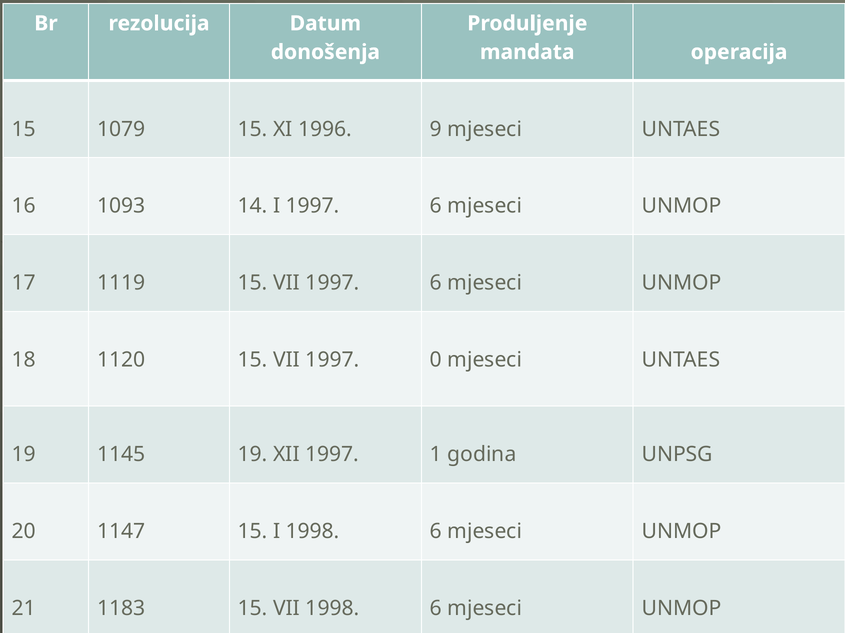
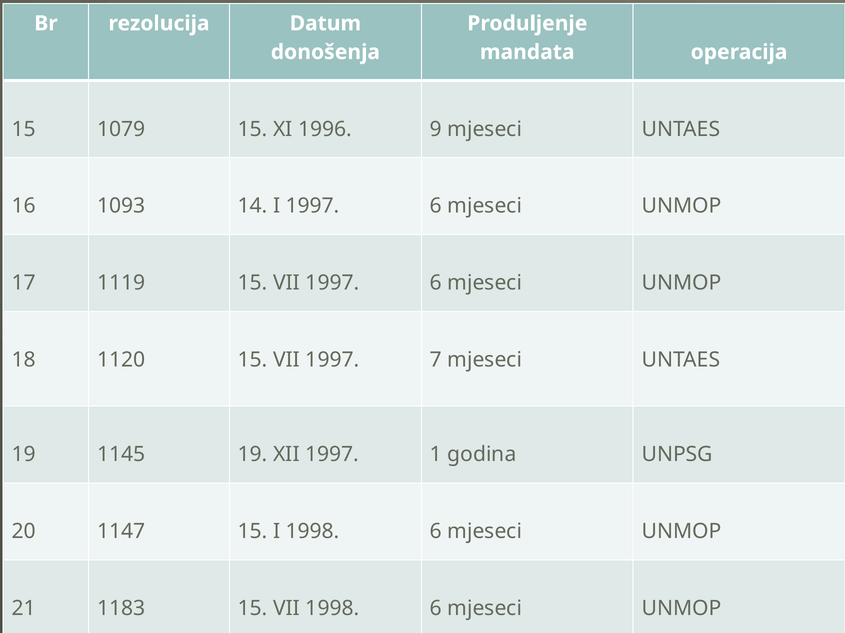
0: 0 -> 7 (436, 360)
